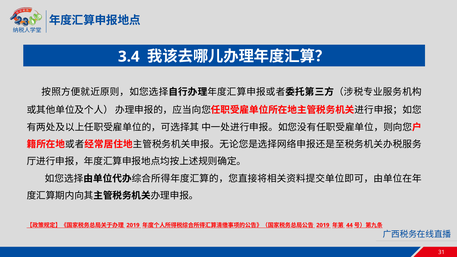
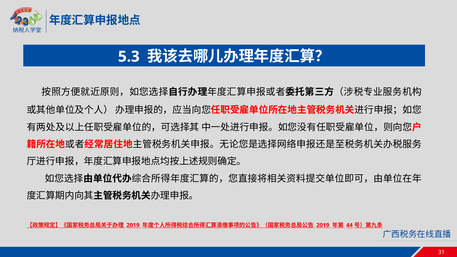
3.4: 3.4 -> 5.3 (129, 57)
